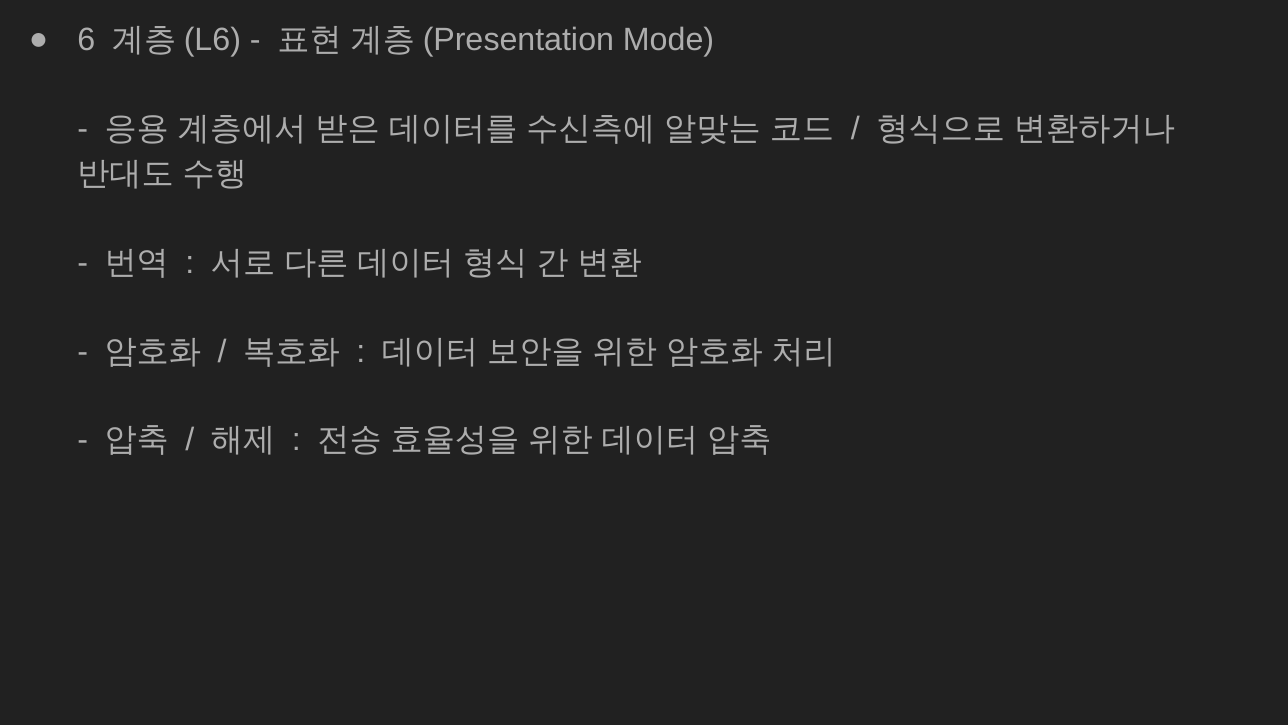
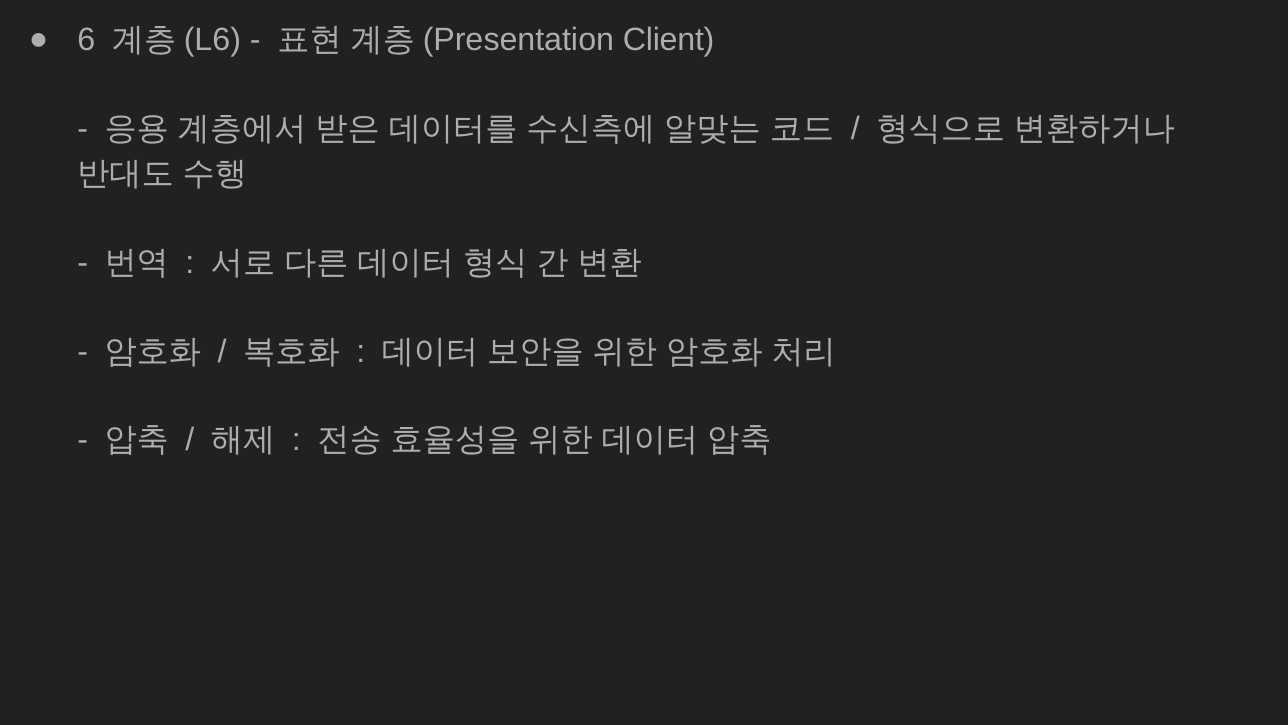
Mode: Mode -> Client (669, 40)
